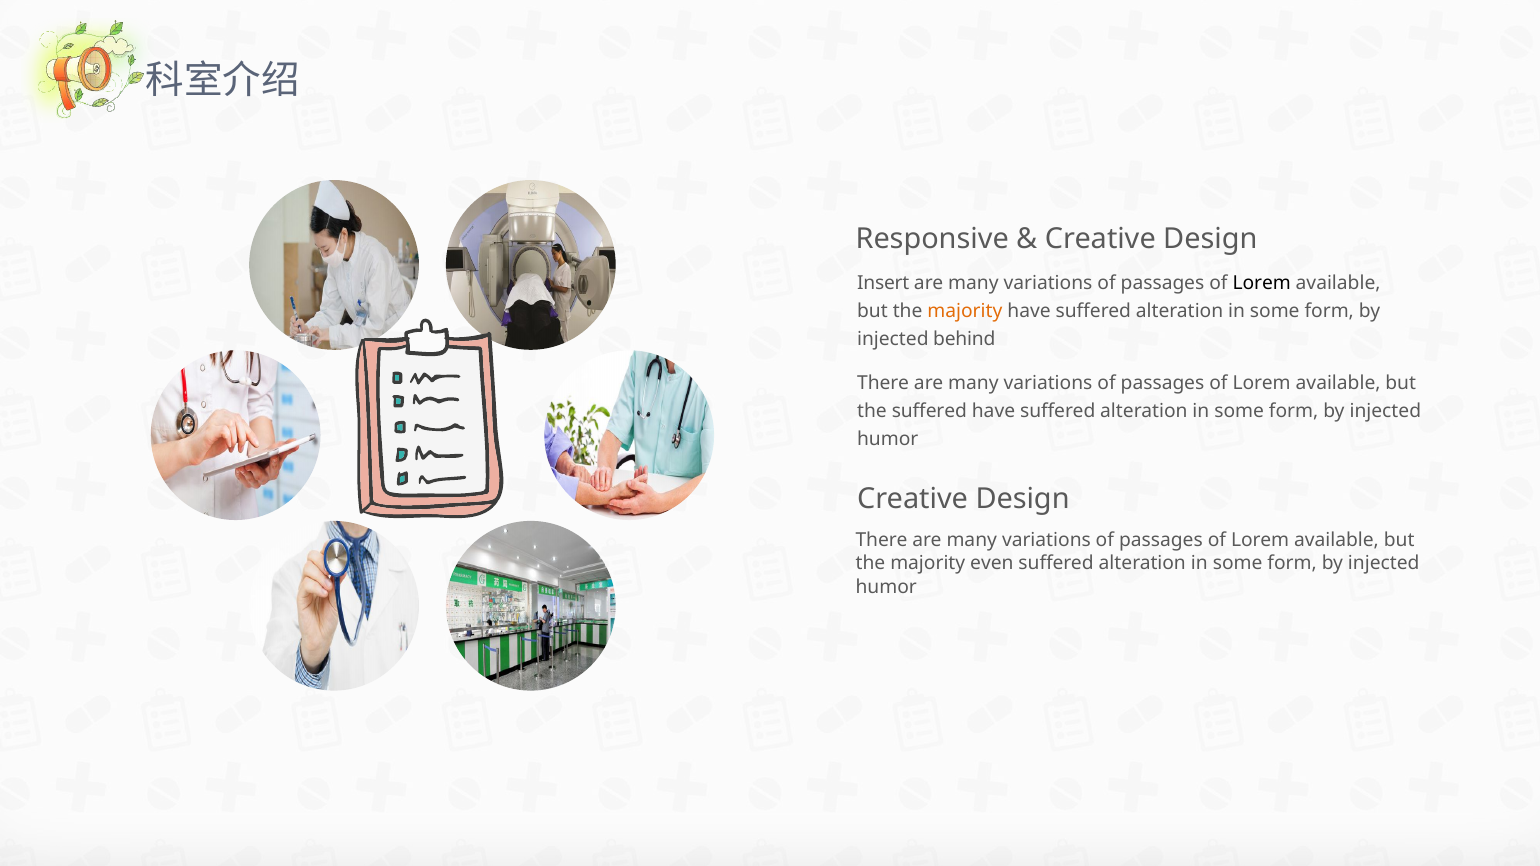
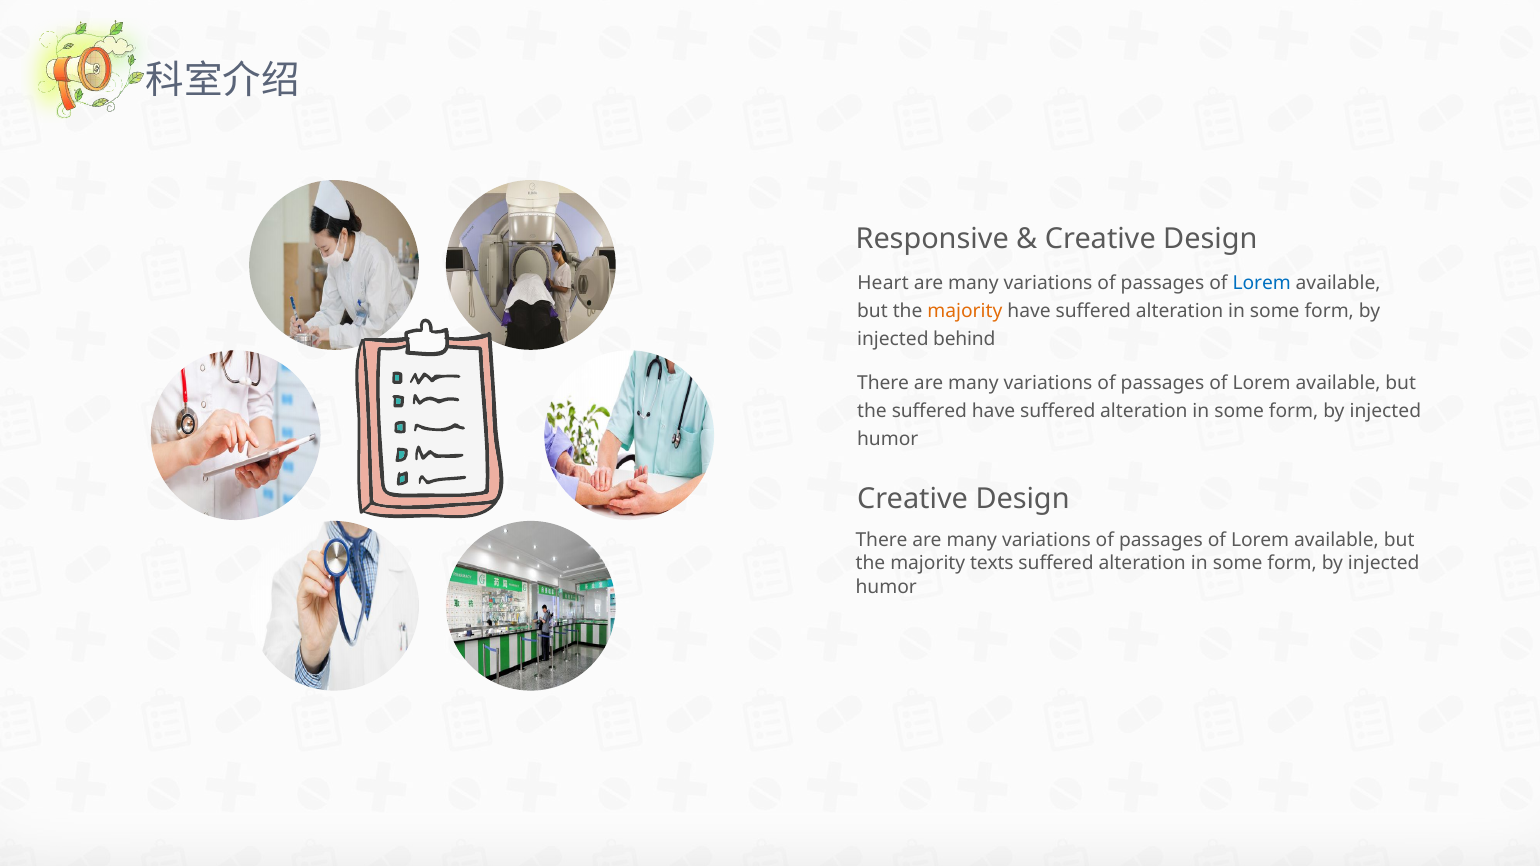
Insert: Insert -> Heart (883, 283)
Lorem colour: black -> blue (1262, 283)
even: even -> texts (992, 564)
